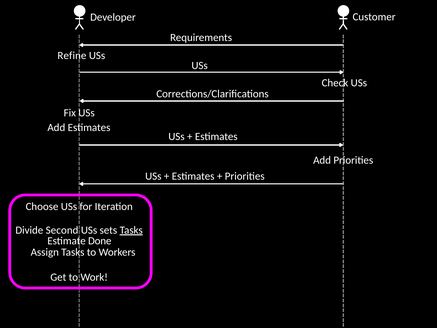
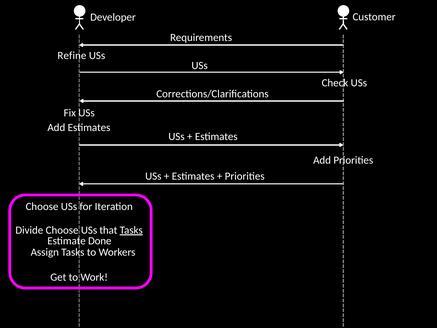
Divide Second: Second -> Choose (62, 230)
sets: sets -> that (108, 230)
